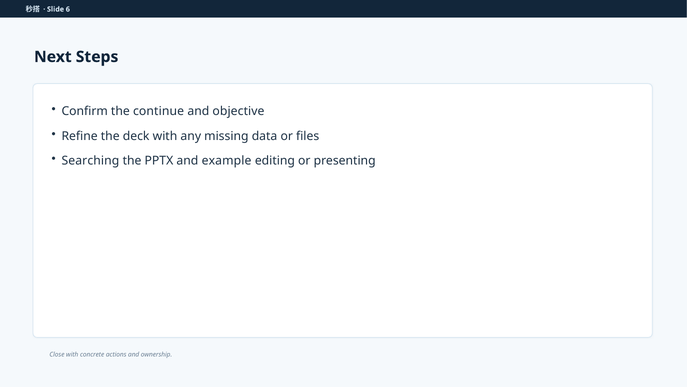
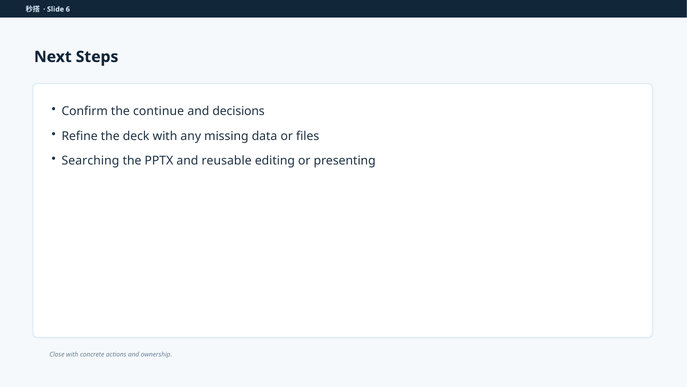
objective: objective -> decisions (239, 111)
example: example -> reusable (227, 160)
